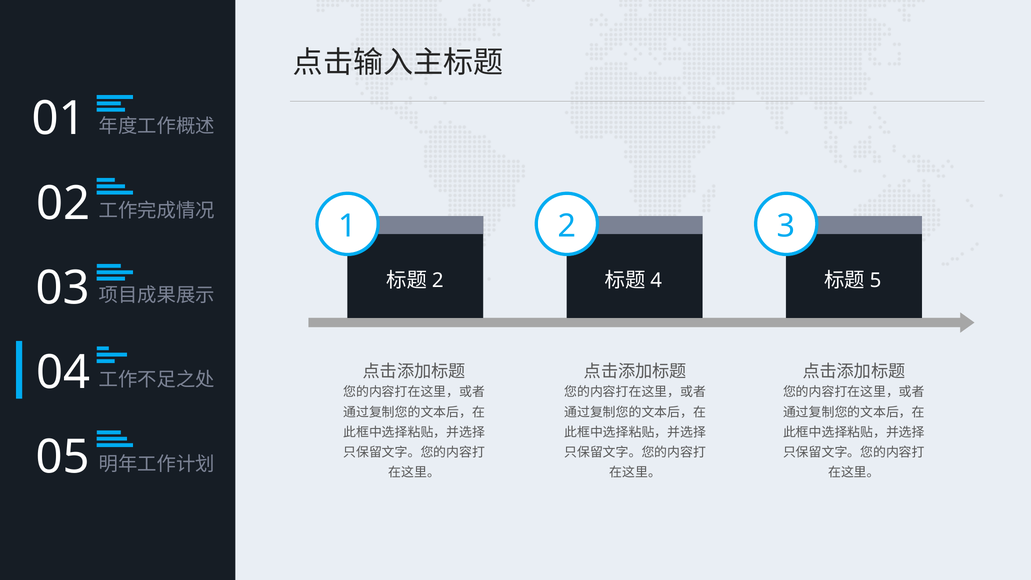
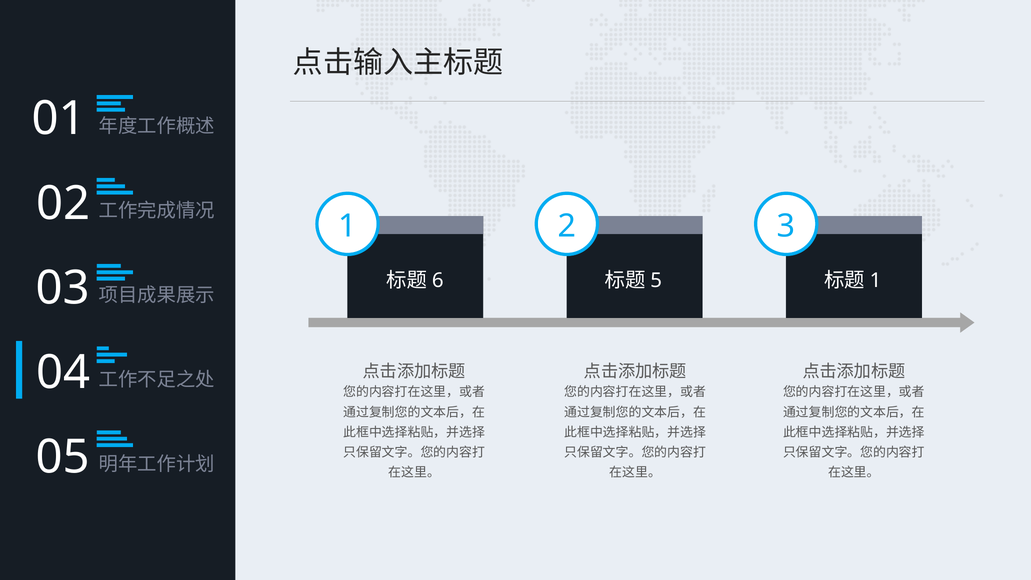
2: 2 -> 6 (438, 281)
4: 4 -> 5 (656, 281)
5: 5 -> 1 (876, 281)
